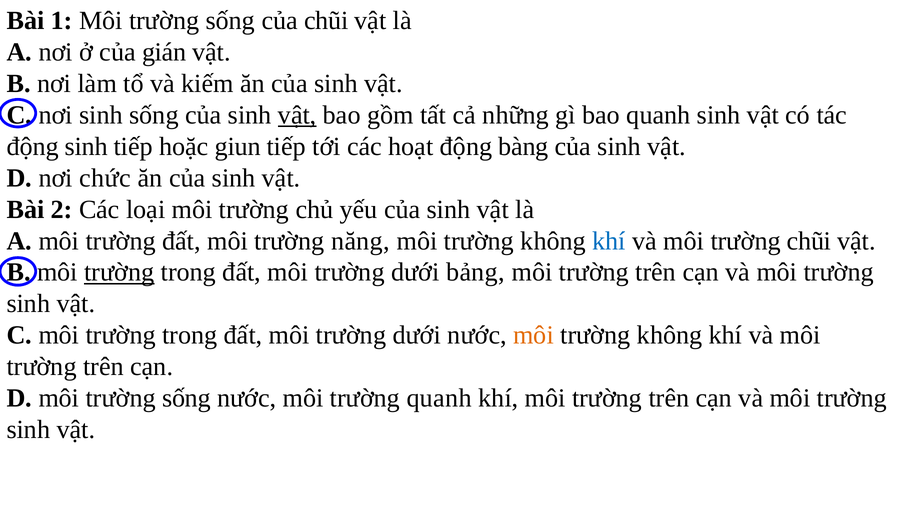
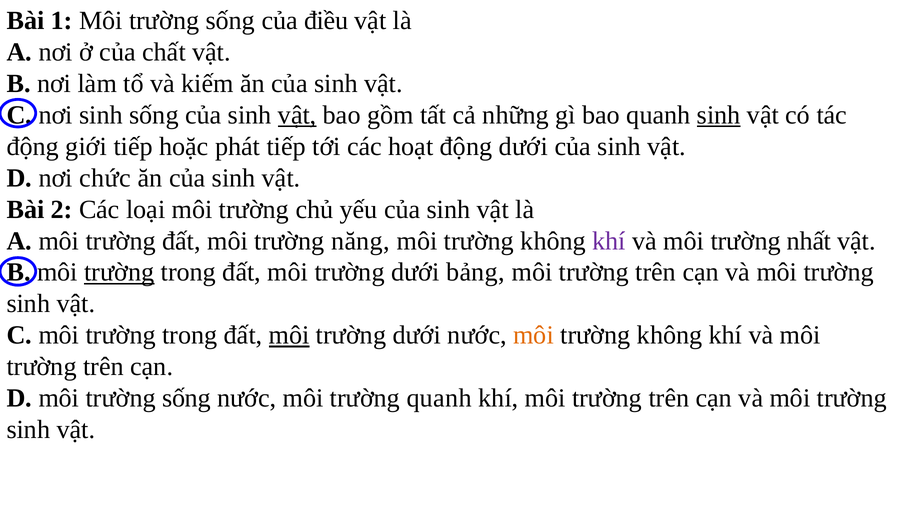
của chũi: chũi -> điều (326, 21)
gián: gián -> chất (164, 52)
sinh underline: none -> present (719, 115)
động sinh: sinh -> giới (86, 147)
giun: giun -> phát (238, 147)
động bàng: bàng -> dưới (523, 147)
khí colour: blue -> purple (609, 241)
trường chũi: chũi -> nhất (809, 241)
môi underline: none -> present (289, 335)
